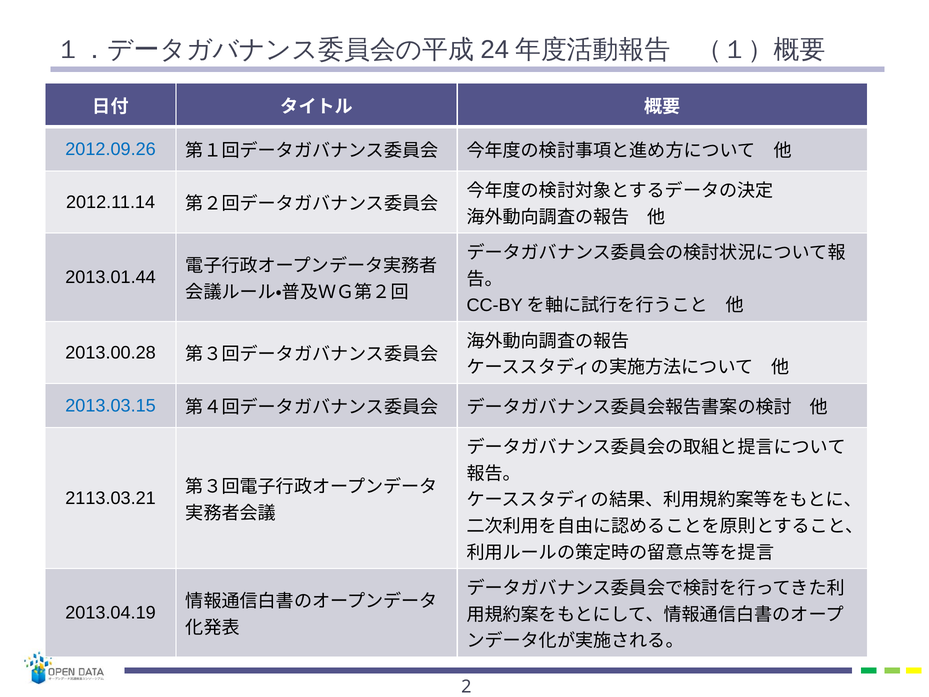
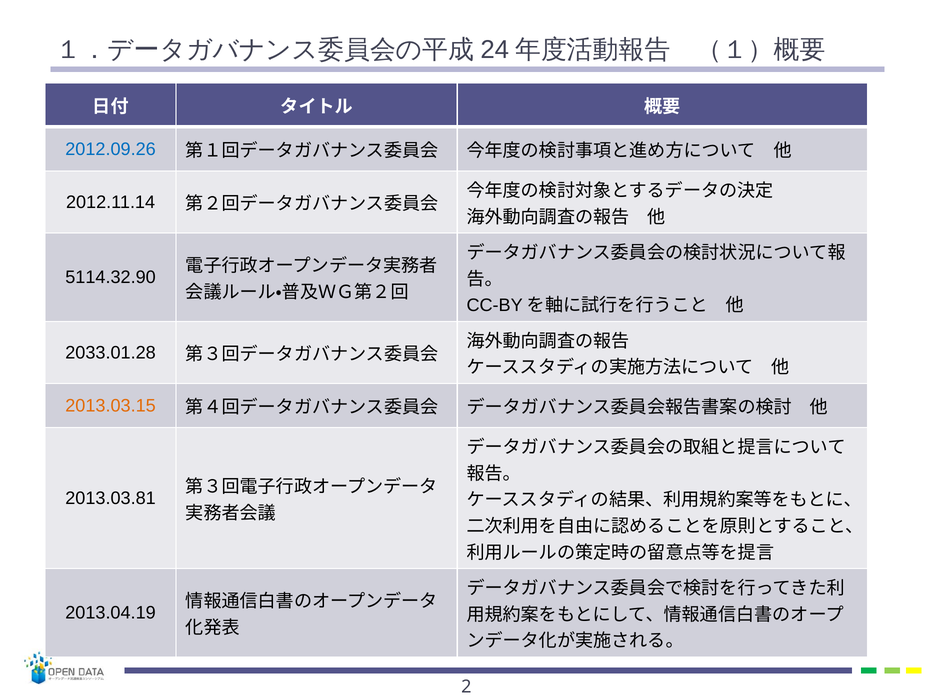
2013.01.44: 2013.01.44 -> 5114.32.90 (111, 277)
2013.00.28: 2013.00.28 -> 2033.01.28 (111, 353)
2013.03.15 colour: blue -> orange (111, 406)
2113.03.21: 2113.03.21 -> 2013.03.81 (111, 498)
